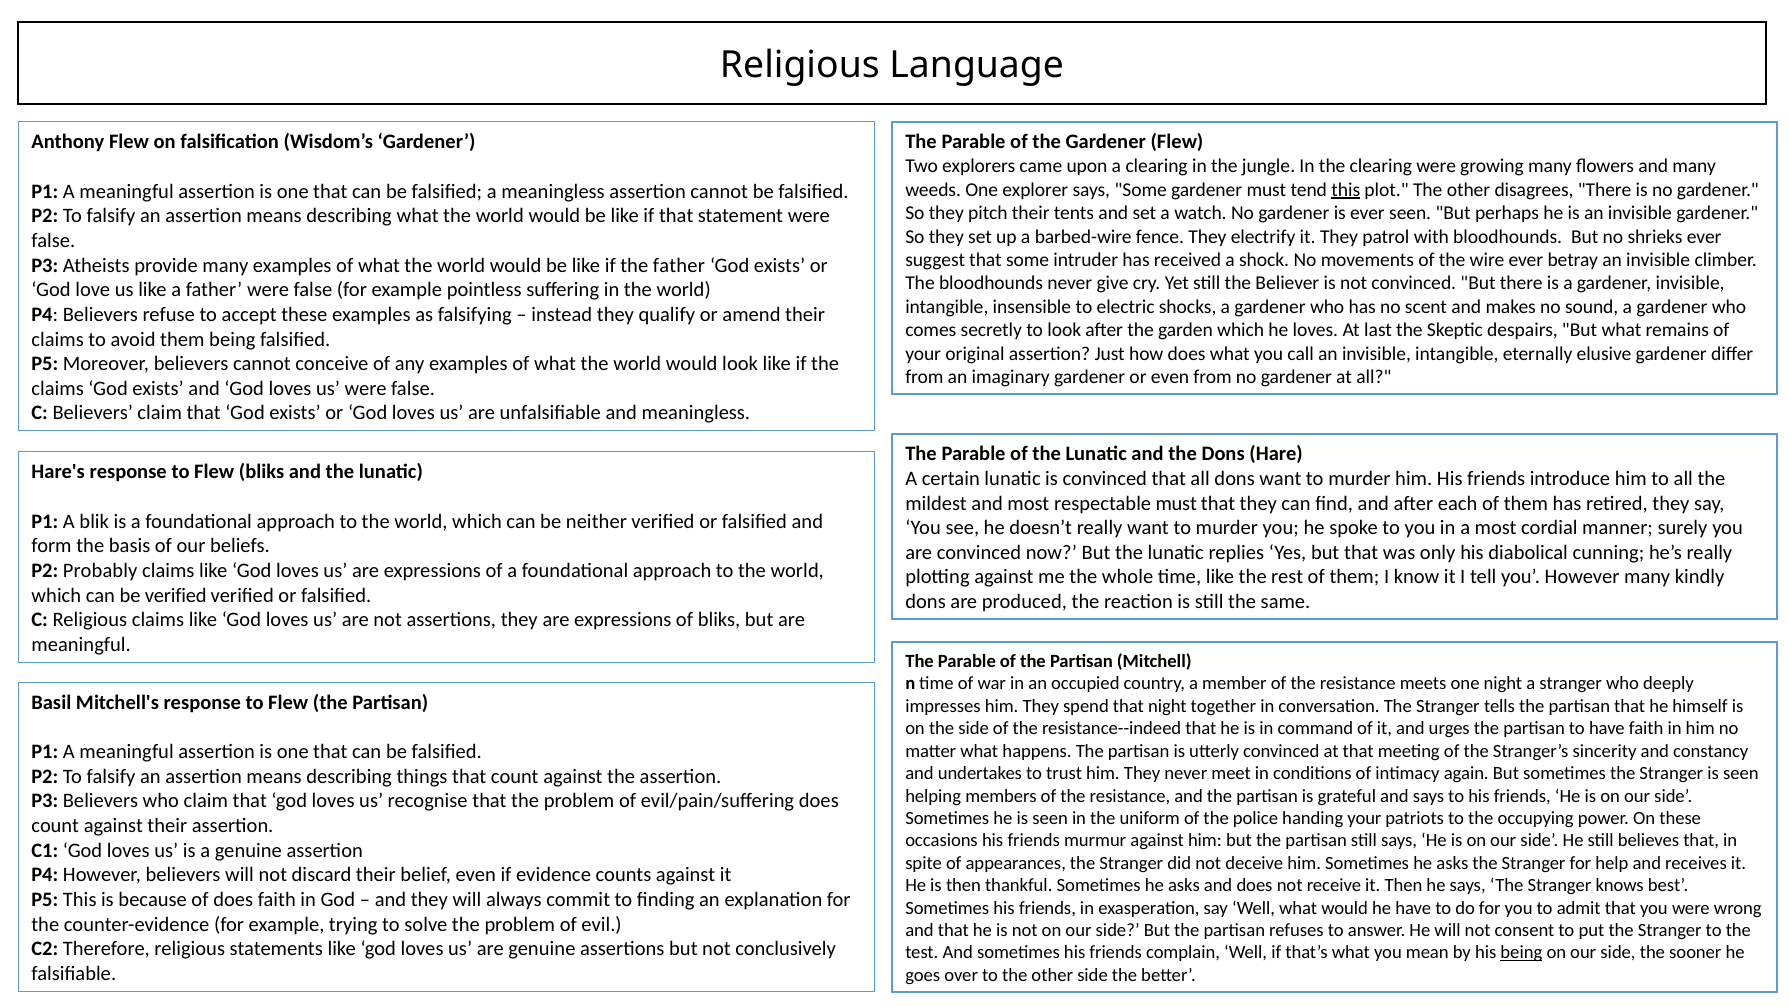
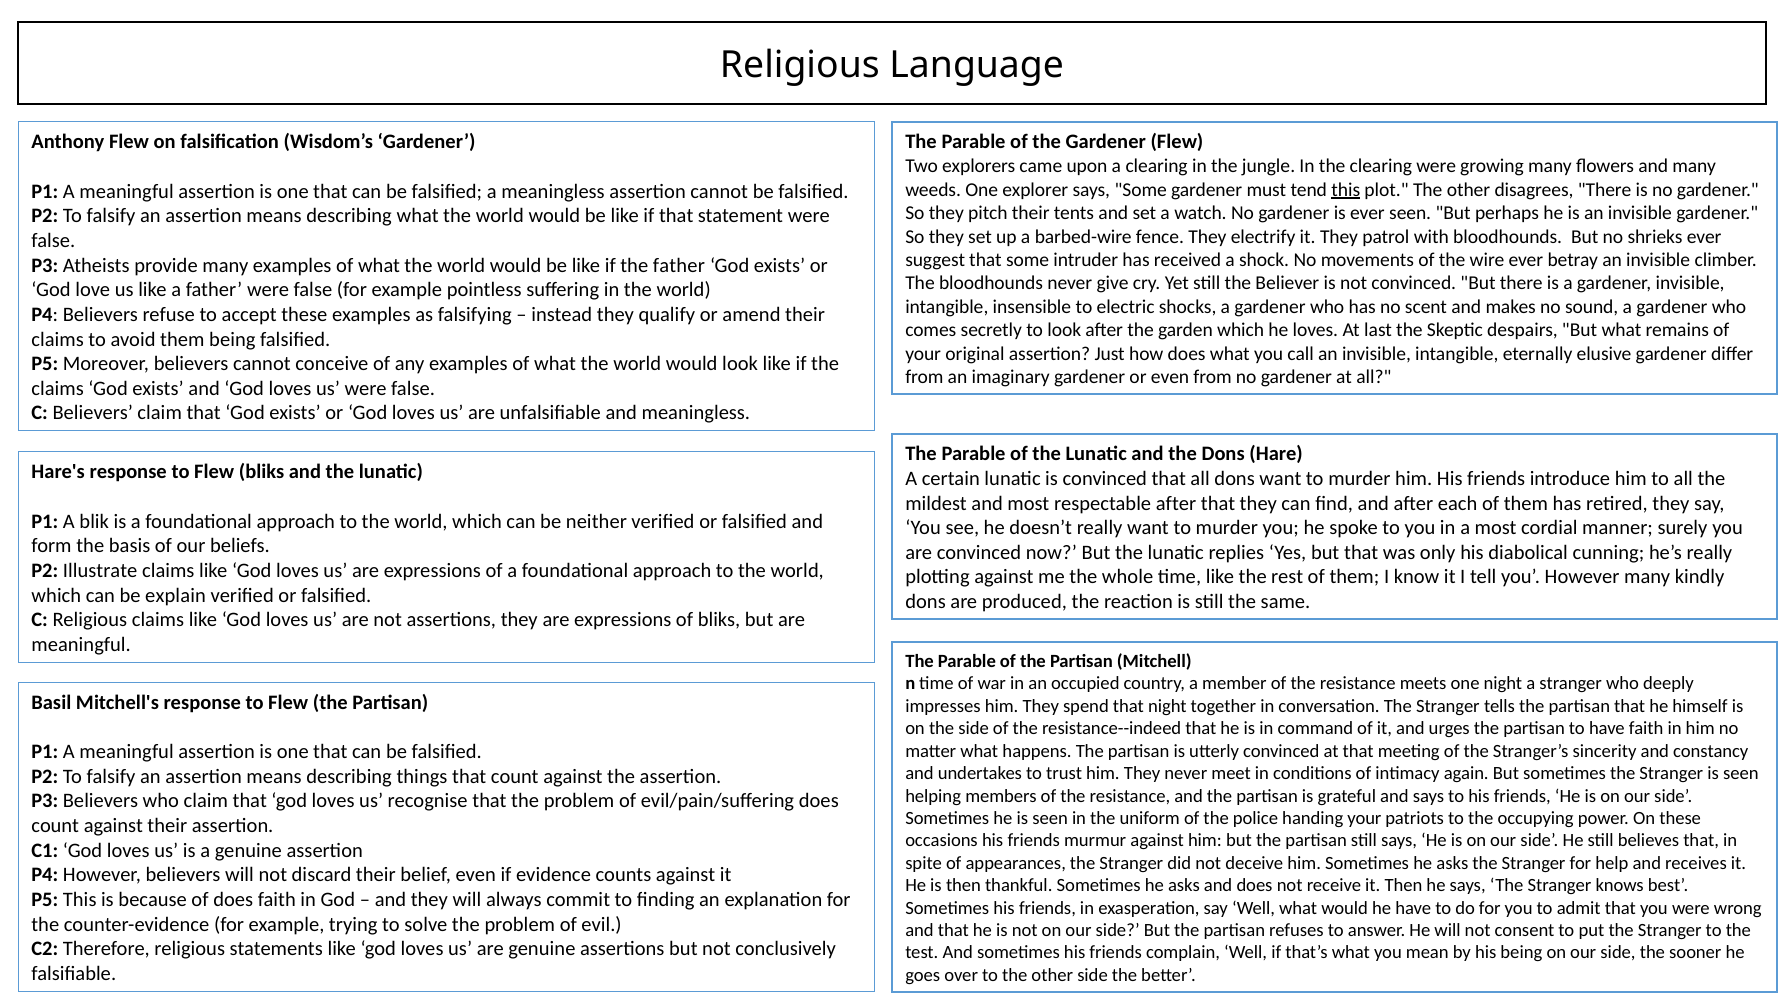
respectable must: must -> after (1176, 503)
Probably: Probably -> Illustrate (100, 571)
be verified: verified -> explain (176, 595)
being underline: present -> none (1521, 953)
